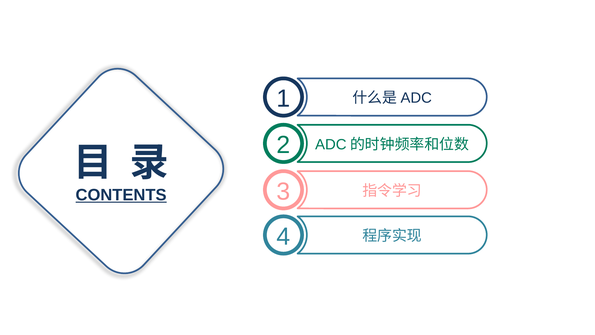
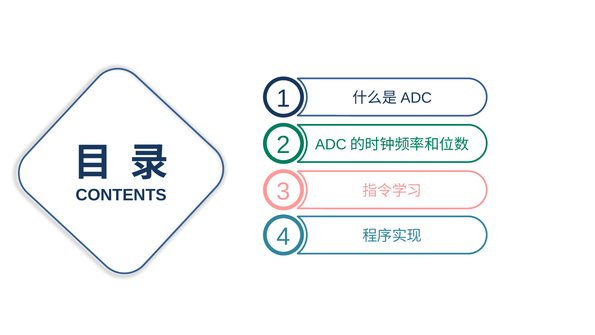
CONTENTS underline: present -> none (121, 195)
